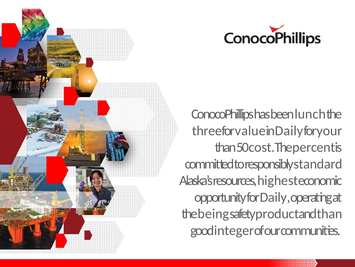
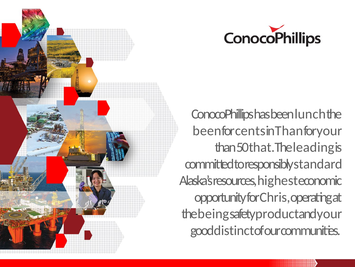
three: three -> been (207, 130)
value: value -> cents (250, 130)
in Daily: Daily -> Than (289, 130)
cost: cost -> that (262, 147)
percent: percent -> leading (314, 147)
for Daily: Daily -> Chris (275, 197)
and than: than -> your (330, 213)
integer: integer -> distinct (234, 230)
